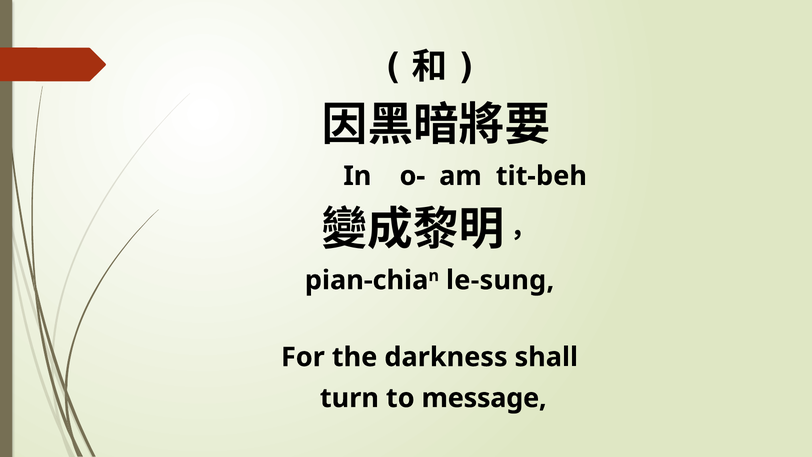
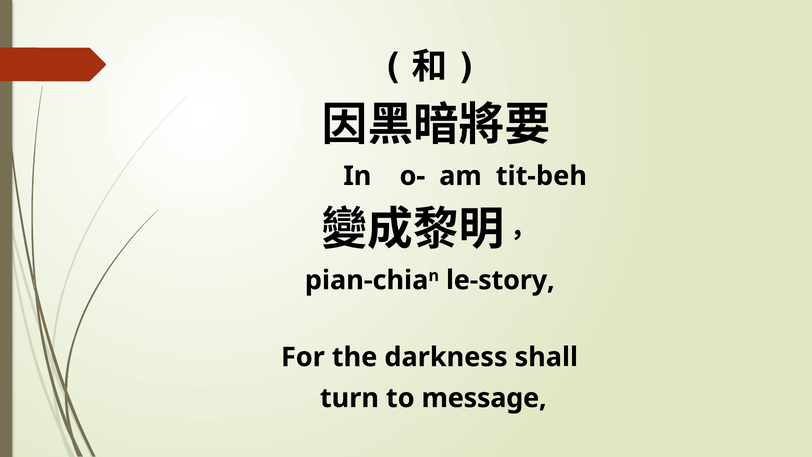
le-sung: le-sung -> le-story (500, 280)
